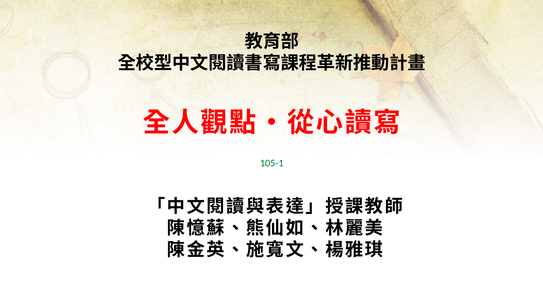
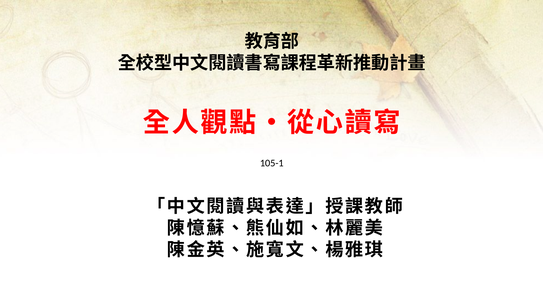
105-1 colour: green -> black (272, 163)
